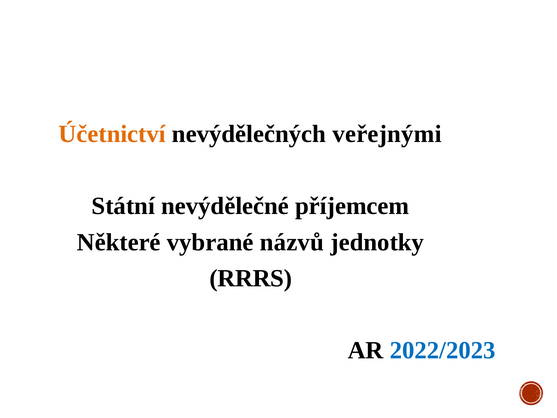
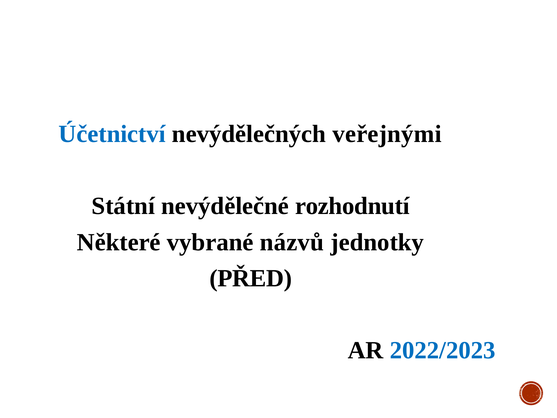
Účetnictví colour: orange -> blue (112, 134)
příjemcem: příjemcem -> rozhodnutí (352, 206)
RRRS: RRRS -> PŘED (251, 278)
